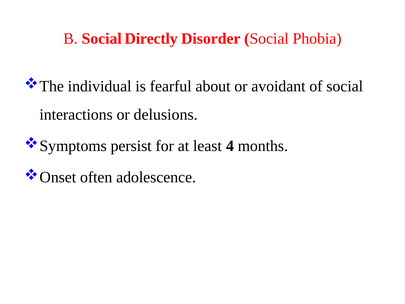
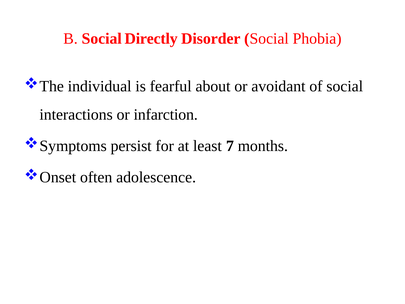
delusions: delusions -> infarction (166, 114)
4: 4 -> 7 (230, 146)
